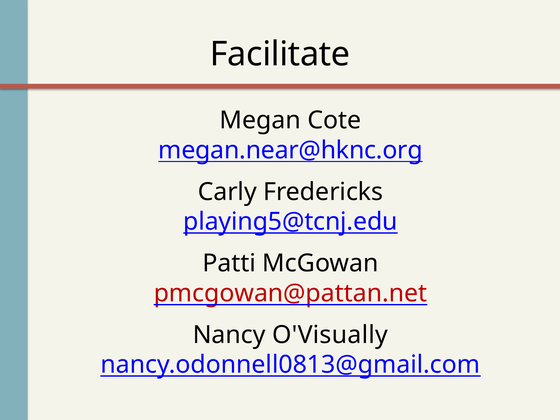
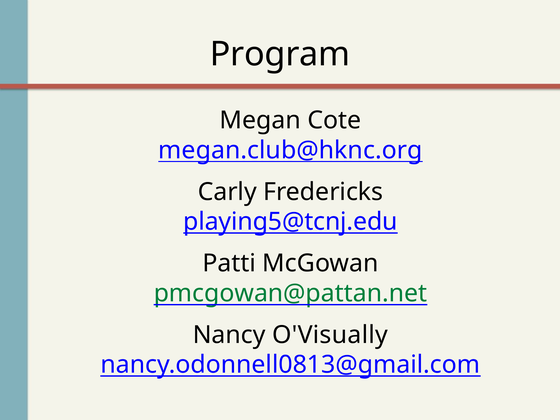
Facilitate: Facilitate -> Program (280, 54)
megan.near@hknc.org: megan.near@hknc.org -> megan.club@hknc.org (290, 150)
pmcgowan@pattan.net colour: red -> green (290, 293)
